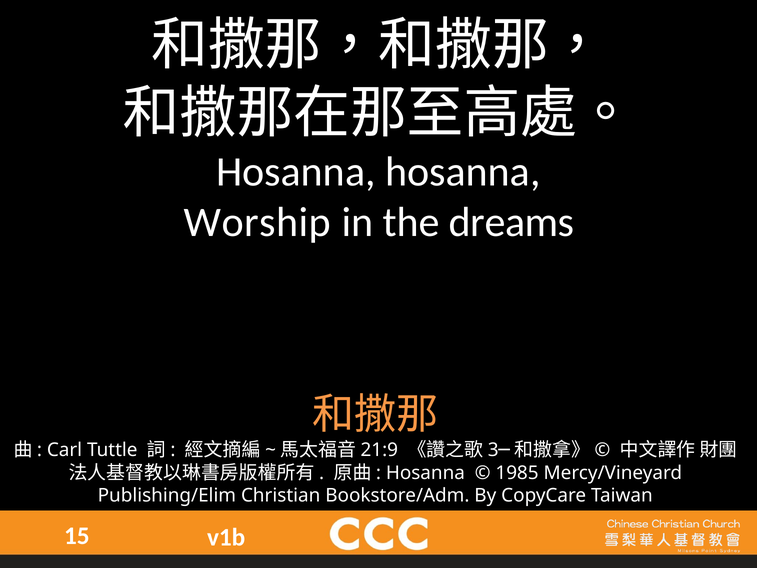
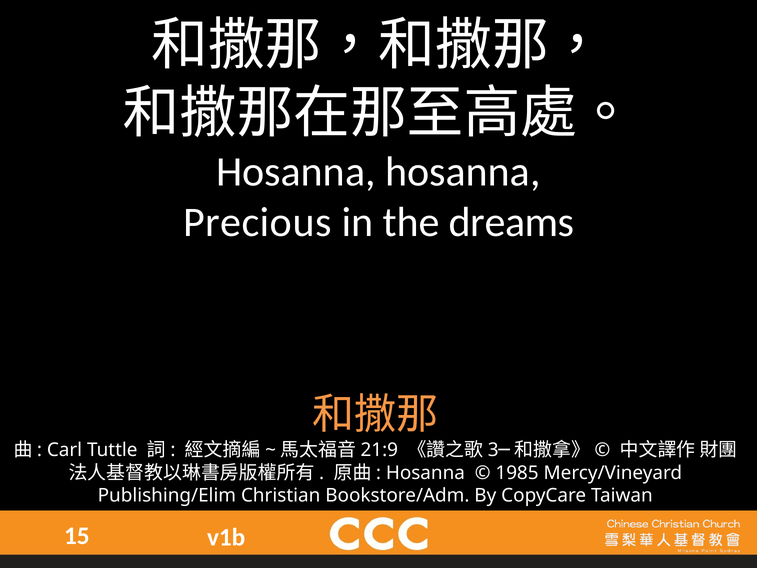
Worship: Worship -> Precious (257, 222)
